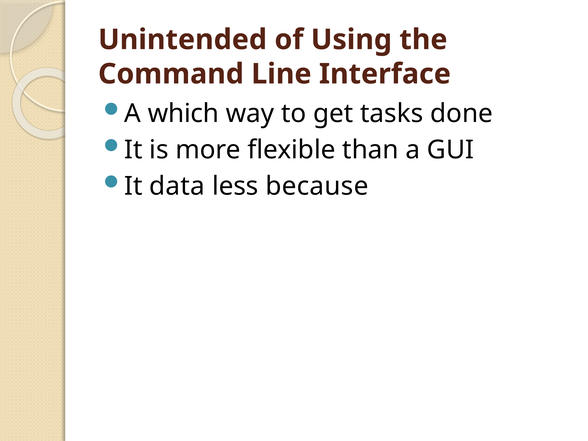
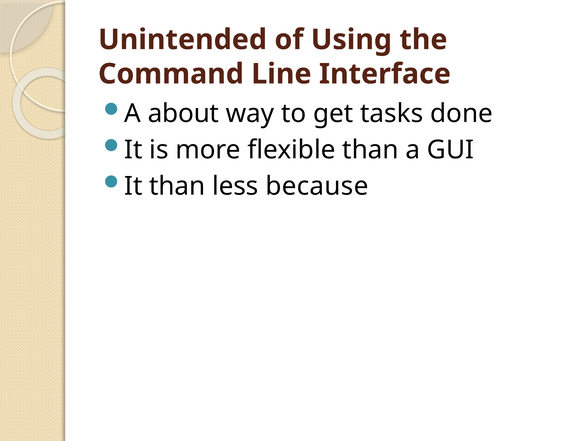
which: which -> about (183, 114)
It data: data -> than (177, 186)
